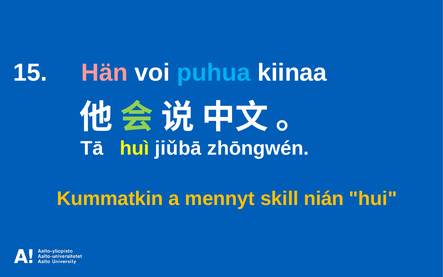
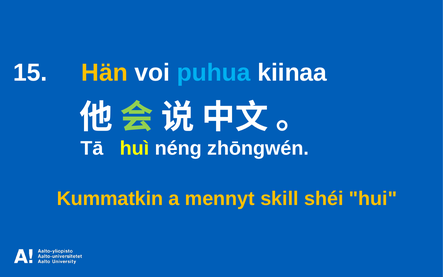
Hän colour: pink -> yellow (105, 73)
jiǔbā: jiǔbā -> néng (178, 148)
nián: nián -> shéi (324, 198)
